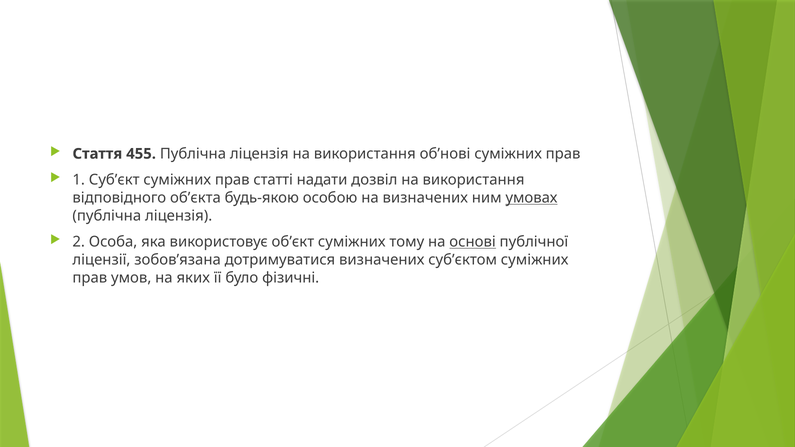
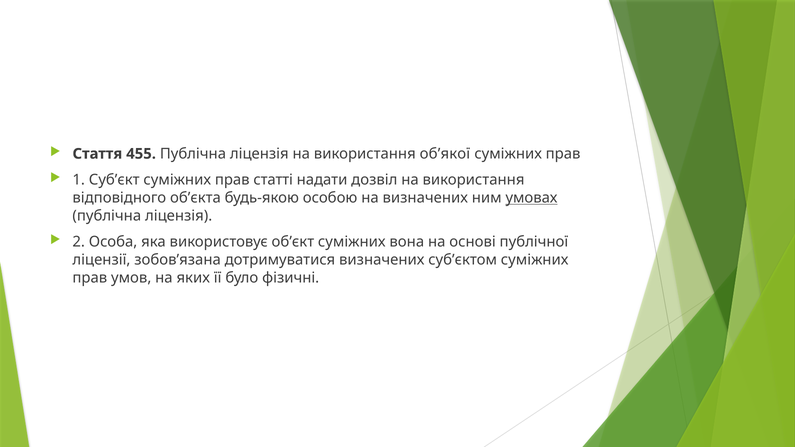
об’нові: об’нові -> об’якої (445, 154)
тому: тому -> вона (407, 242)
основі underline: present -> none (473, 242)
